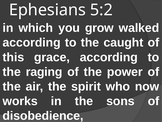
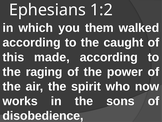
5:2: 5:2 -> 1:2 (101, 10)
grow: grow -> them (99, 28)
grace: grace -> made (52, 57)
